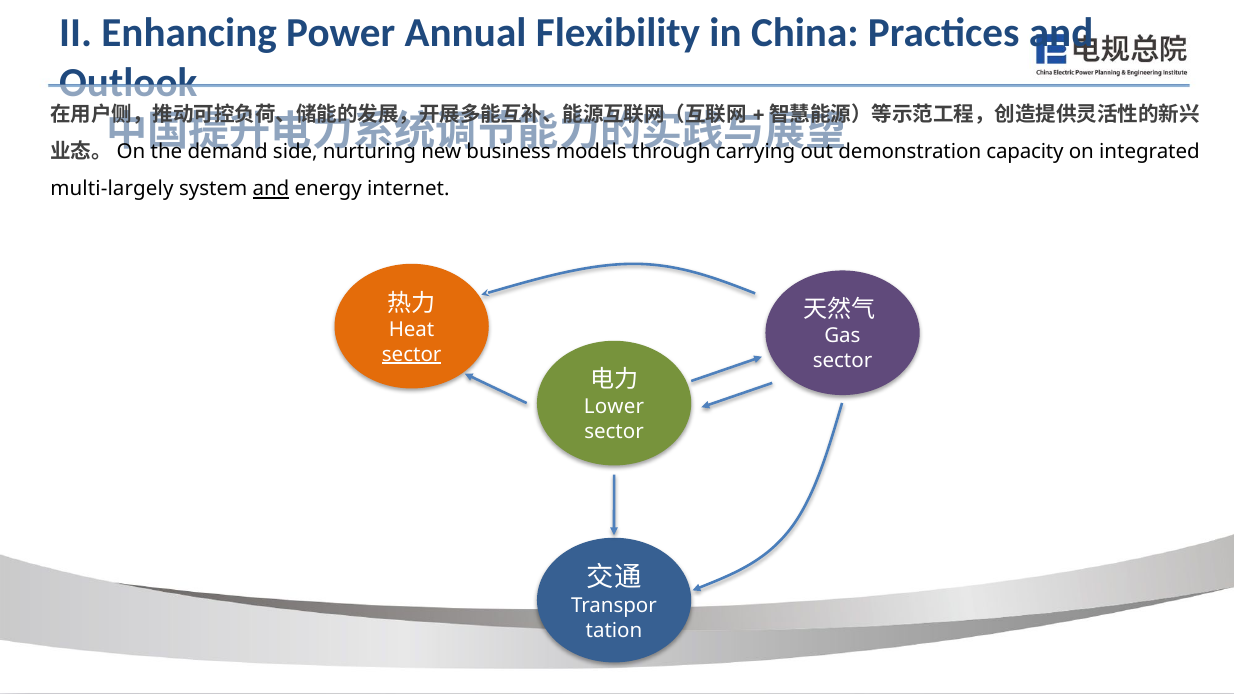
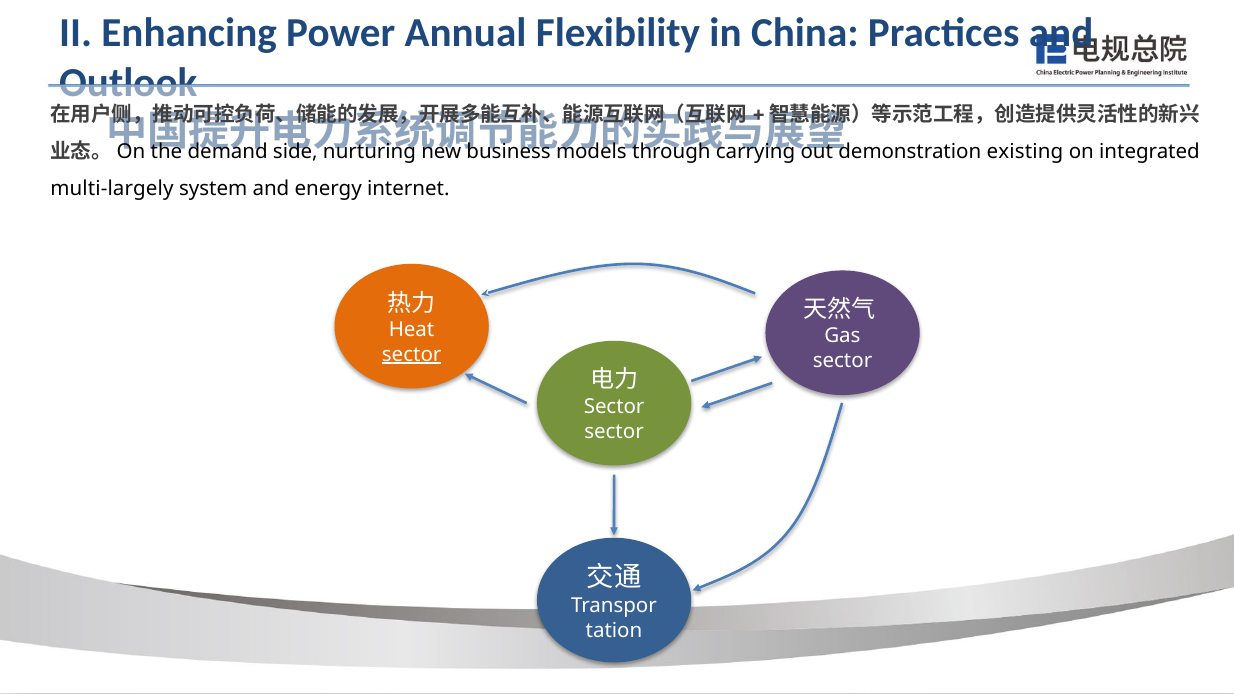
capacity: capacity -> existing (1025, 152)
and underline: present -> none (271, 189)
Lower: Lower -> Sector (614, 407)
